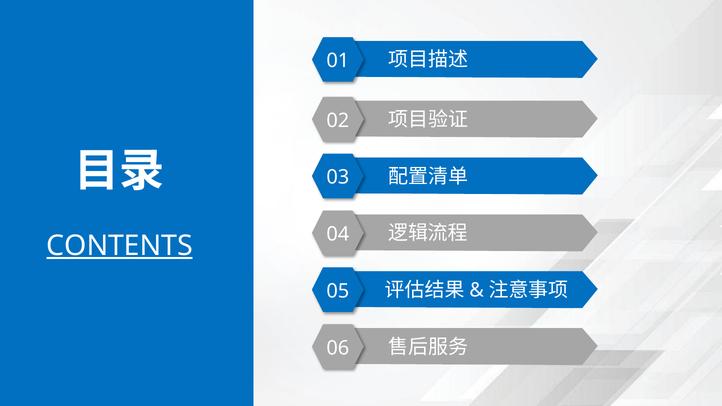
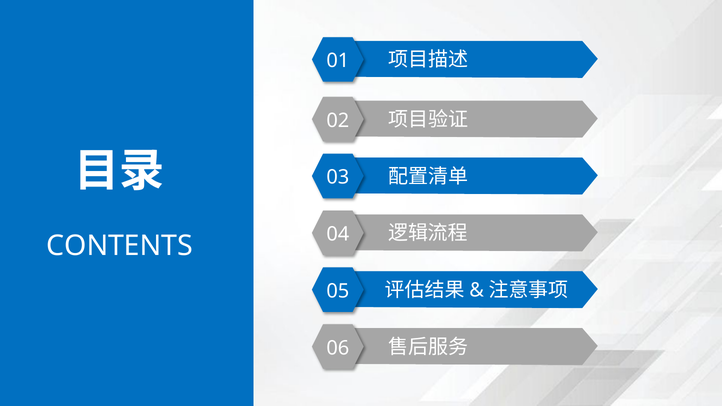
CONTENTS underline: present -> none (120, 246)
